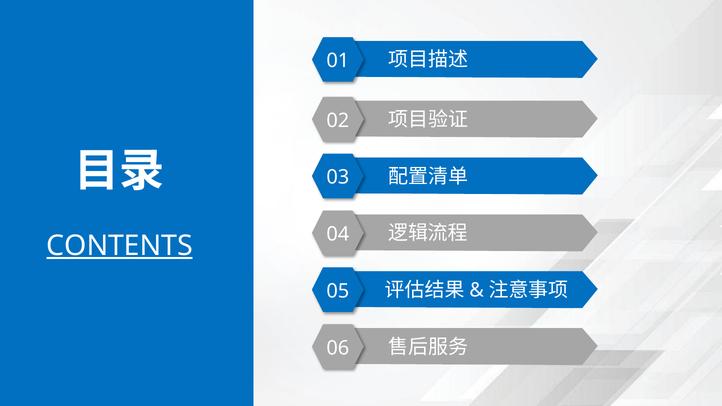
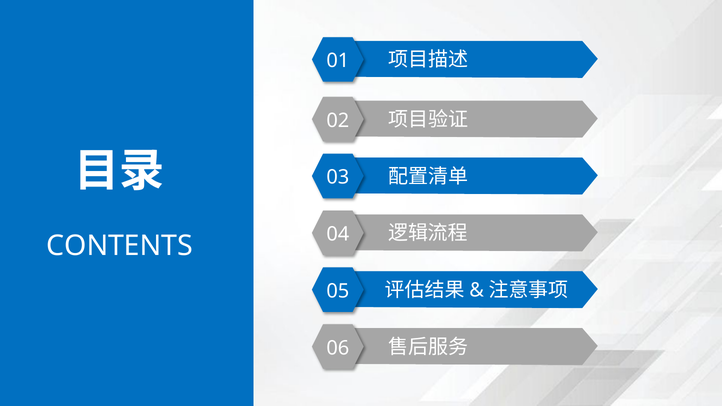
CONTENTS underline: present -> none (120, 246)
